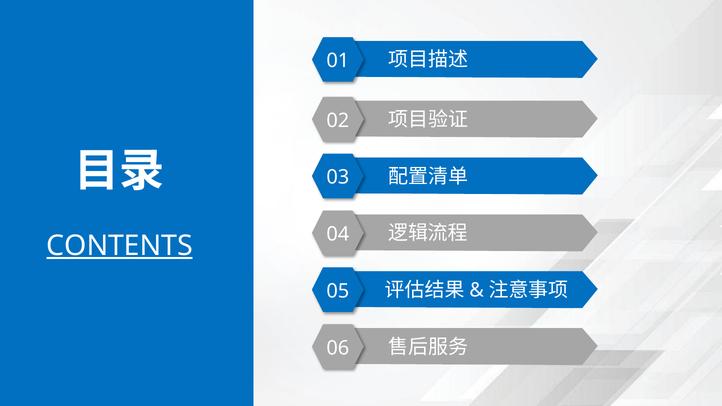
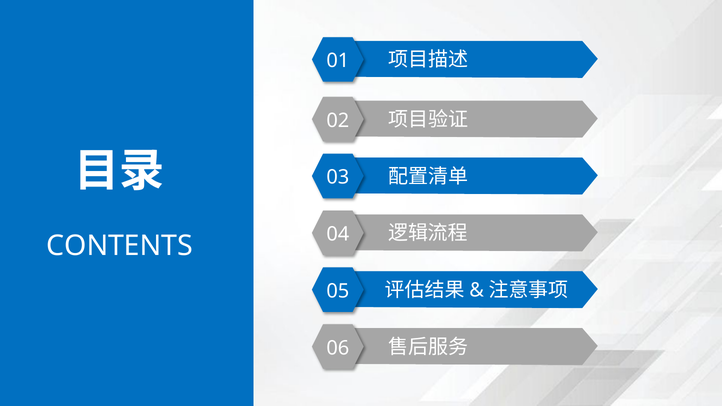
CONTENTS underline: present -> none (120, 246)
